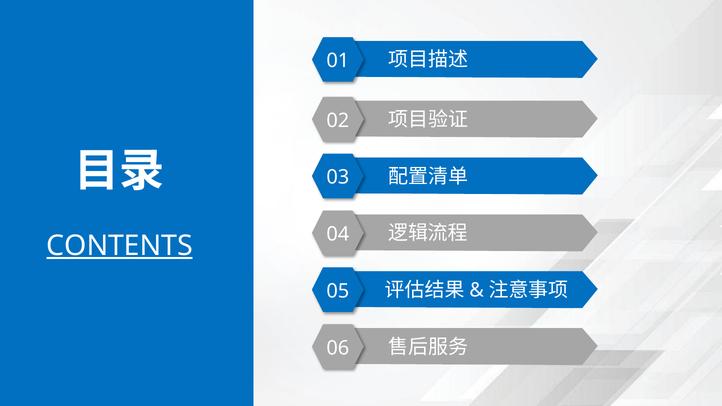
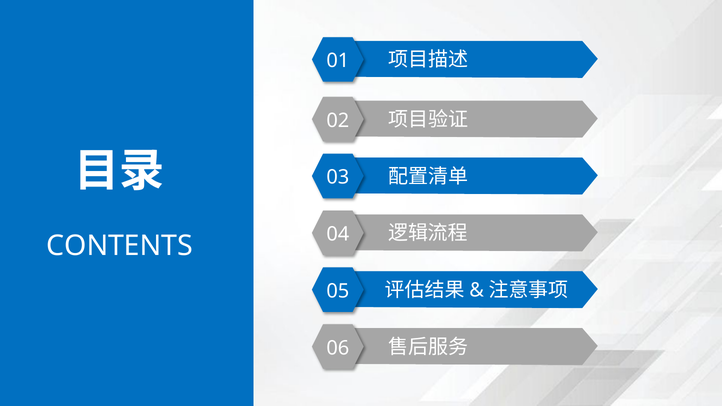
CONTENTS underline: present -> none (120, 246)
